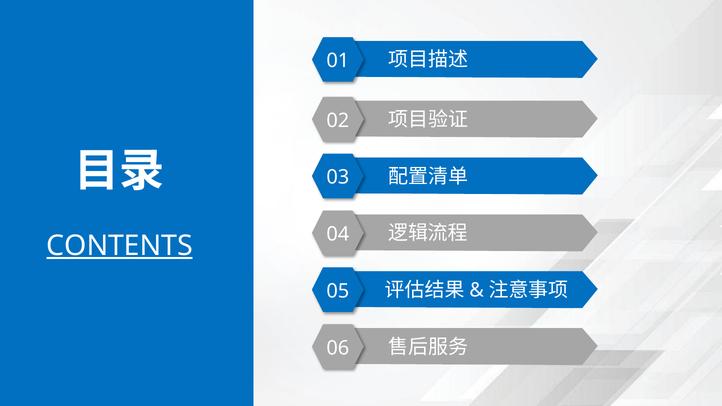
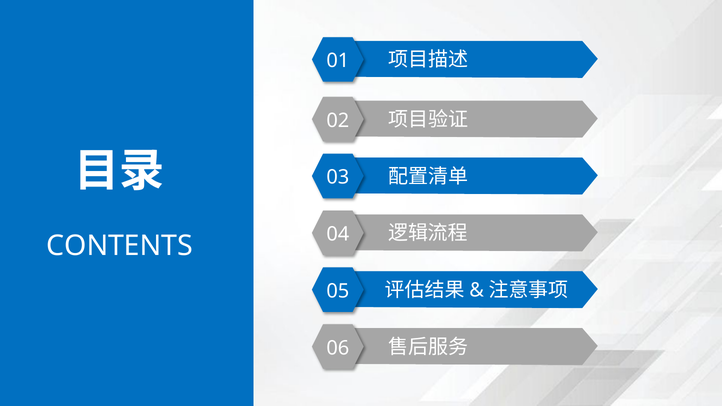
CONTENTS underline: present -> none (120, 246)
